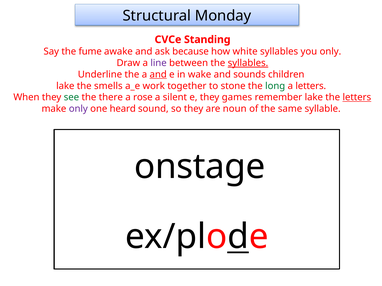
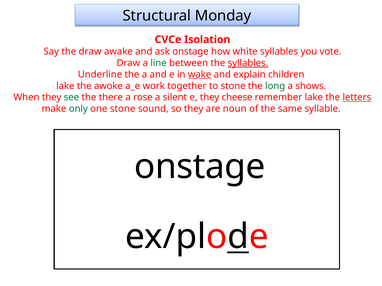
Standing: Standing -> Isolation (207, 40)
the fume: fume -> draw (90, 52)
ask because: because -> onstage (191, 52)
you only: only -> vote (330, 52)
line colour: purple -> green (159, 63)
and underline: present -> none (158, 75)
wake underline: none -> present (200, 75)
sounds: sounds -> explain (249, 75)
smells: smells -> awoke (108, 86)
a letters: letters -> shows (311, 86)
games: games -> cheese (237, 98)
only colour: purple -> green (78, 109)
one heard: heard -> stone (123, 109)
